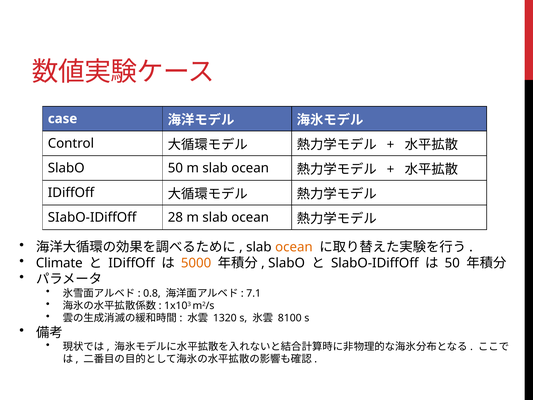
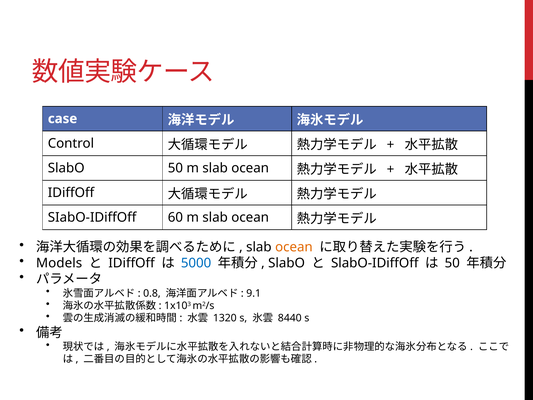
28: 28 -> 60 (175, 217)
Climate: Climate -> Models (59, 263)
5000 colour: orange -> blue (196, 263)
7.1: 7.1 -> 9.1 (254, 293)
8100: 8100 -> 8440 (290, 318)
